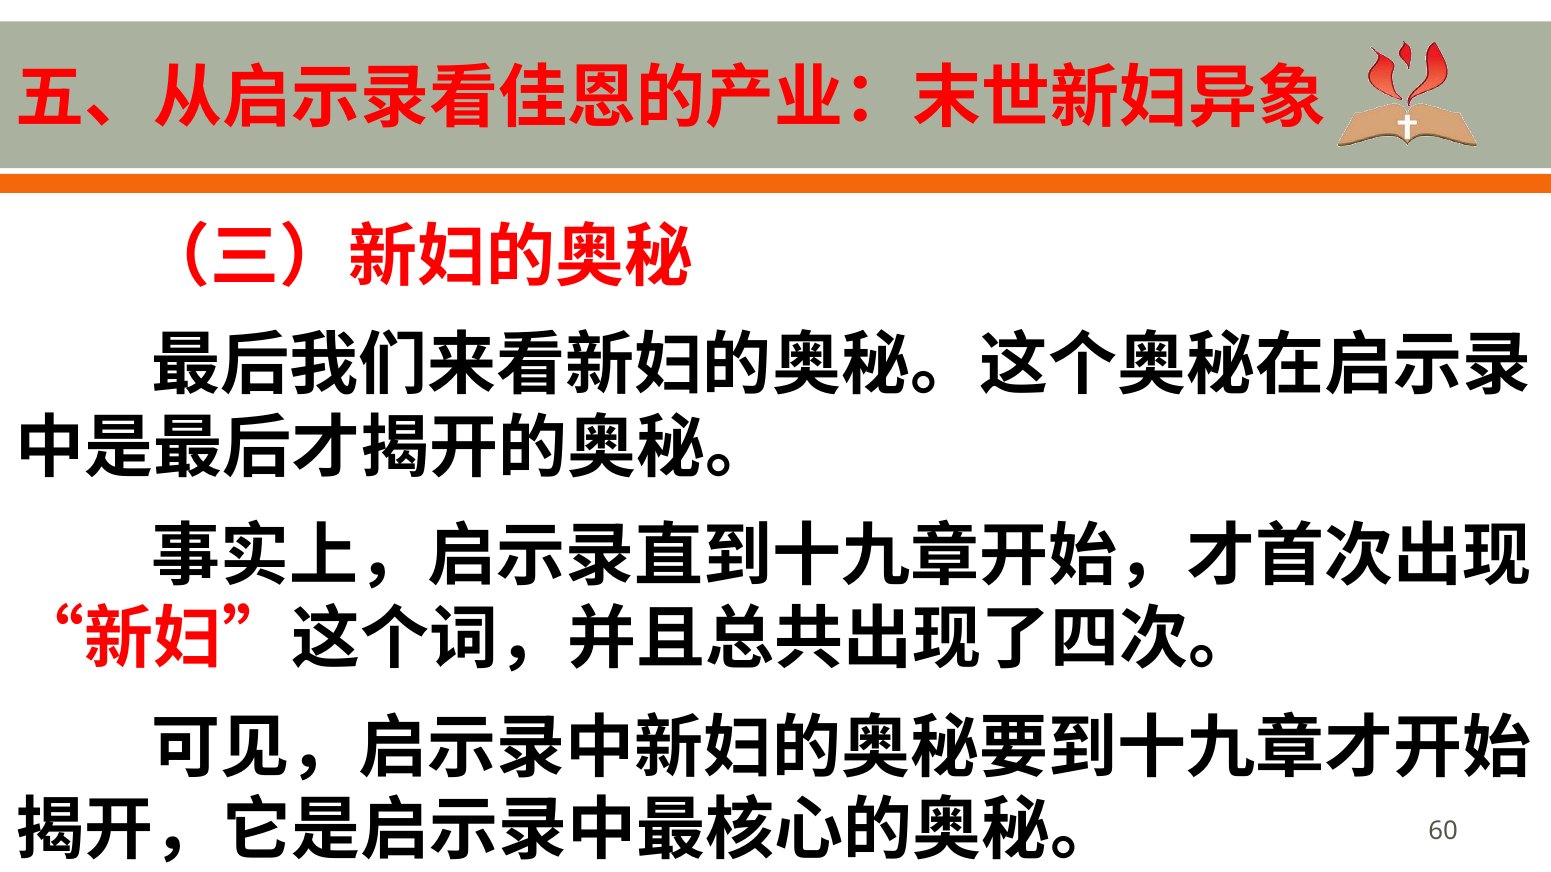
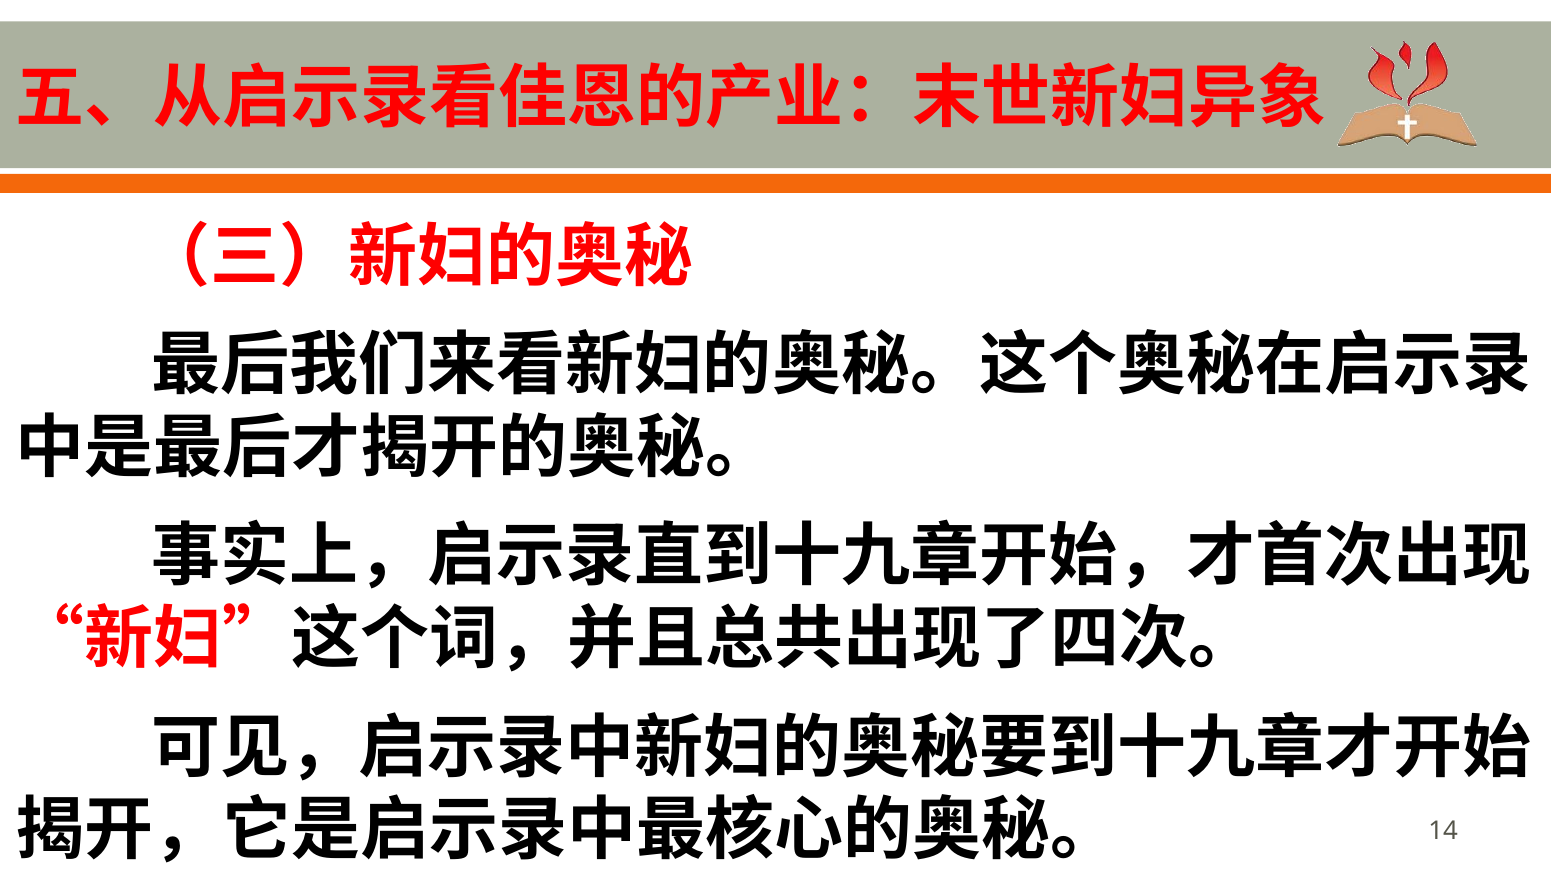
60: 60 -> 14 (1443, 832)
